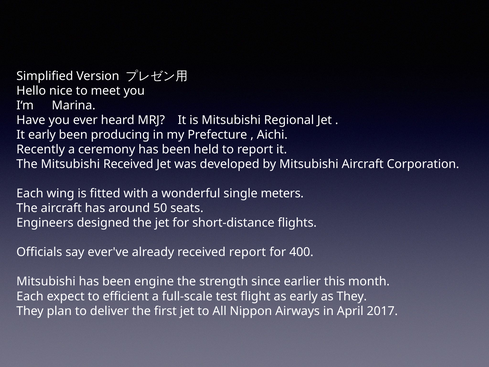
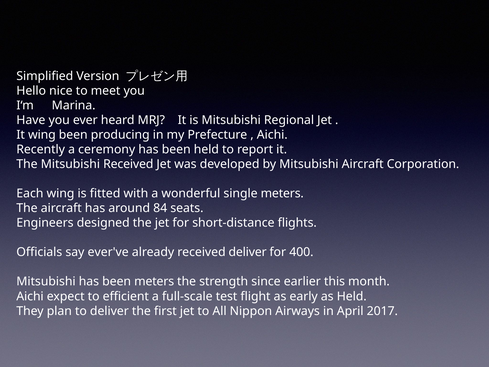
It early: early -> wing (42, 135)
50: 50 -> 84 (160, 208)
received report: report -> deliver (248, 252)
been engine: engine -> meters (154, 281)
Each: Each -> Aichi (30, 296)
as They: They -> Held (352, 296)
